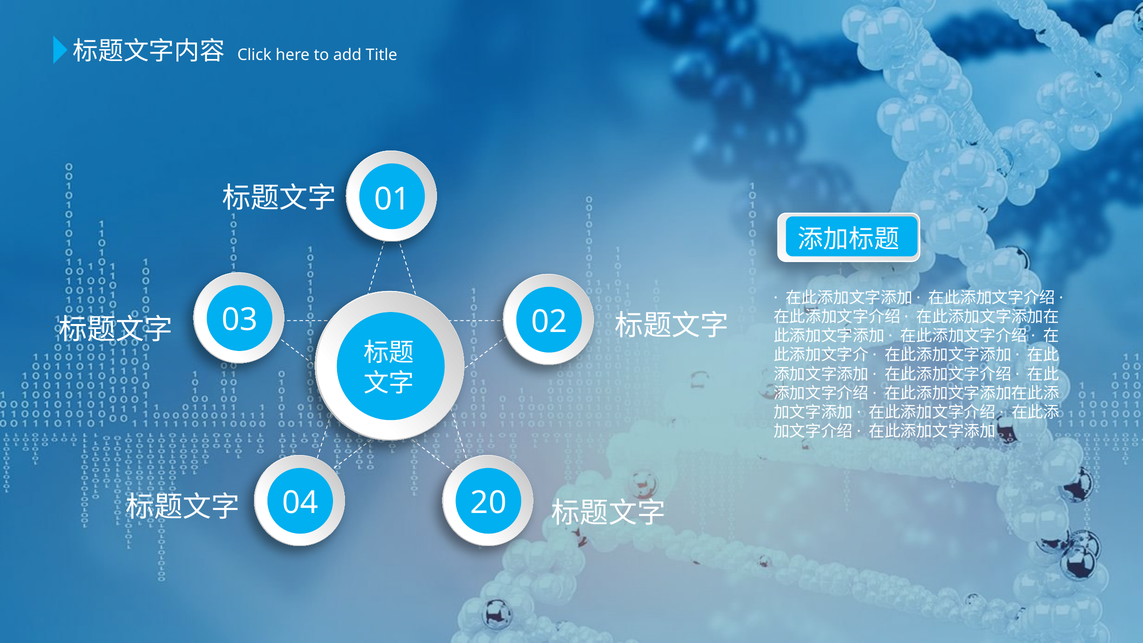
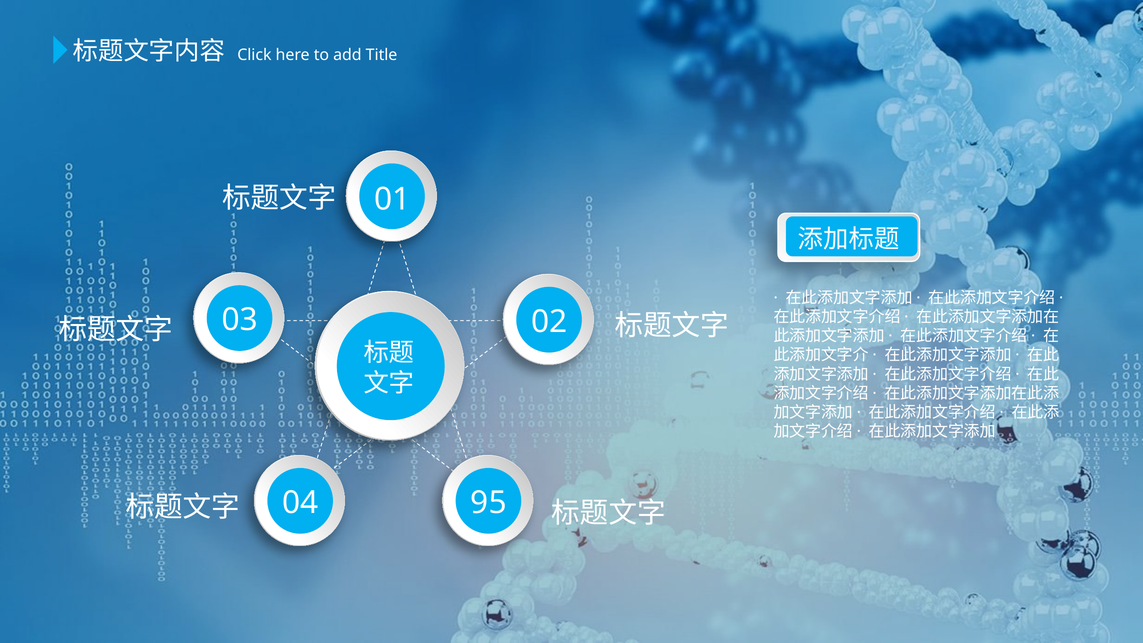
20: 20 -> 95 (489, 503)
